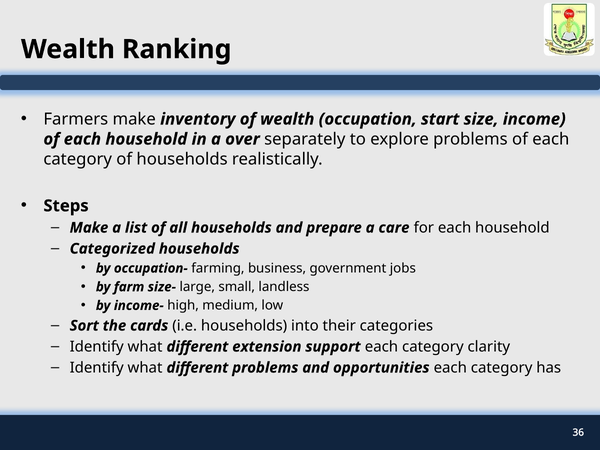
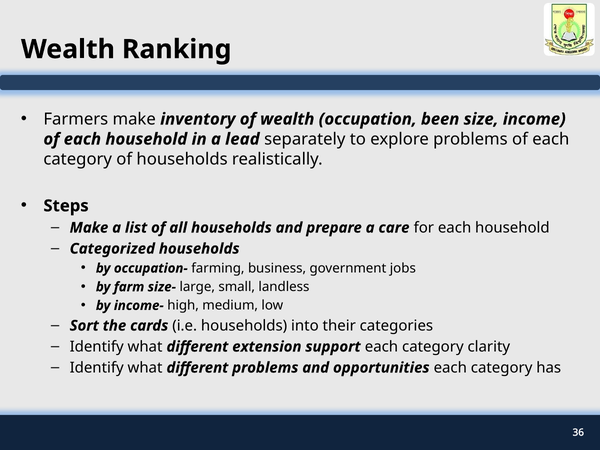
start: start -> been (440, 119)
over: over -> lead (242, 139)
